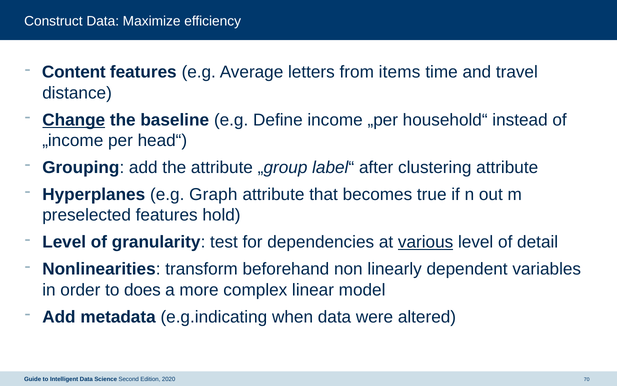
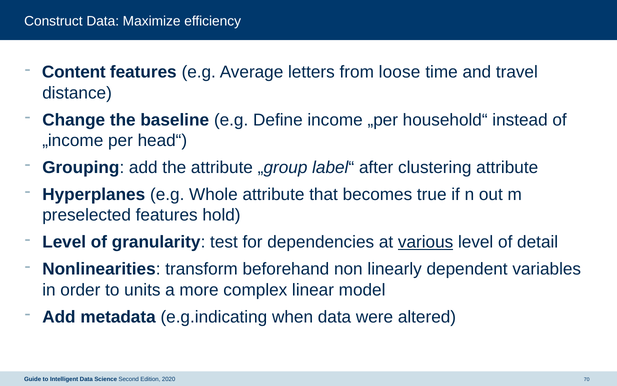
items: items -> loose (400, 72)
Change underline: present -> none (74, 120)
Graph: Graph -> Whole (213, 194)
does: does -> units (142, 290)
